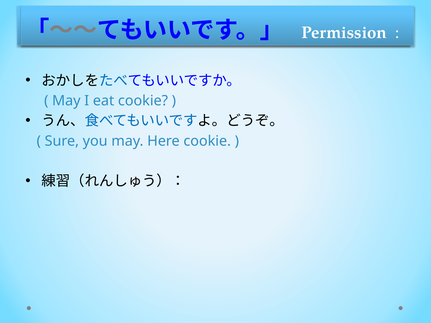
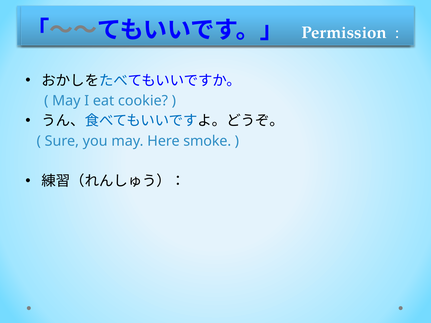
Here cookie: cookie -> smoke (207, 141)
